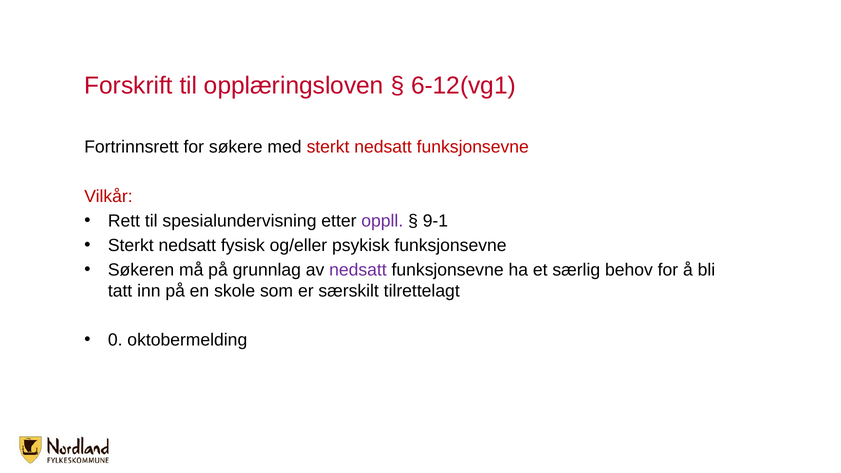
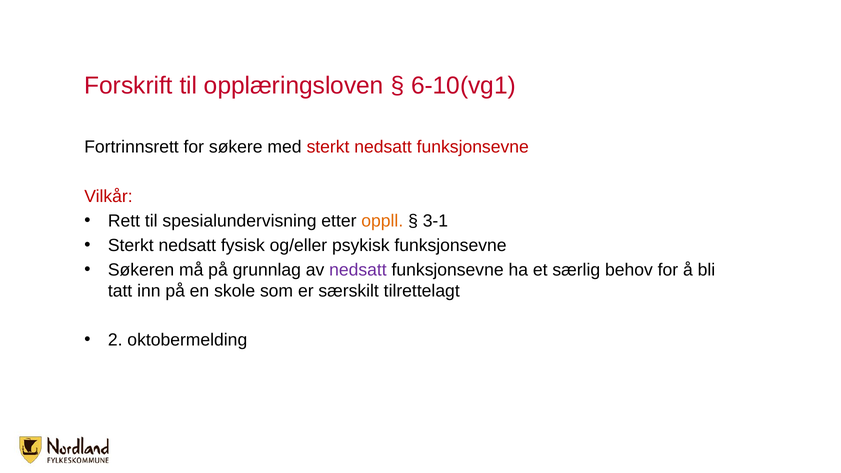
6-12(vg1: 6-12(vg1 -> 6-10(vg1 (463, 85)
oppll colour: purple -> orange (382, 221)
9-1: 9-1 -> 3-1 (435, 221)
0: 0 -> 2 (115, 340)
